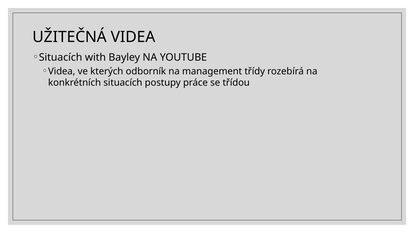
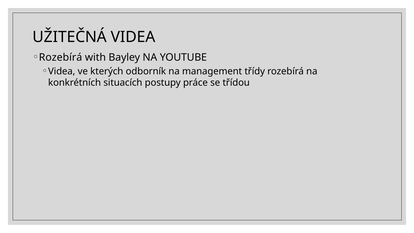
Situacích: Situacích -> Rozebírá (61, 57)
